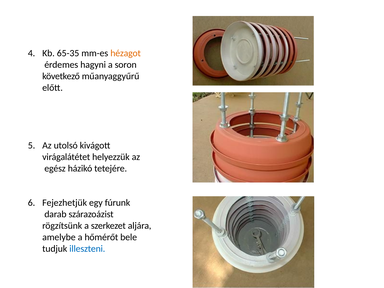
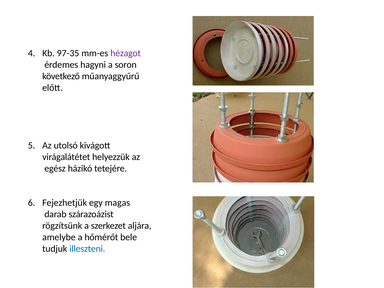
65-35: 65-35 -> 97-35 (68, 53)
hézagot colour: orange -> purple (126, 53)
fúrunk: fúrunk -> magas (117, 203)
